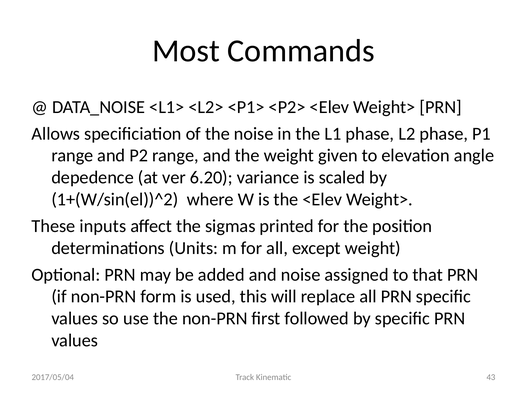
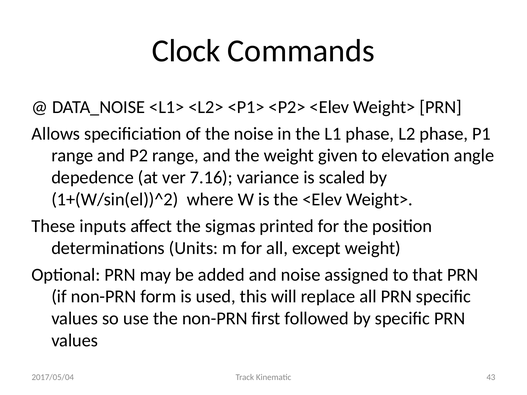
Most: Most -> Clock (186, 51)
6.20: 6.20 -> 7.16 (211, 178)
